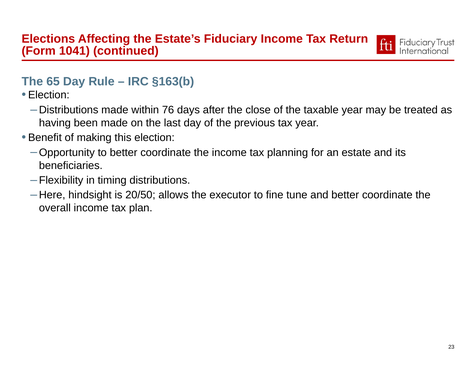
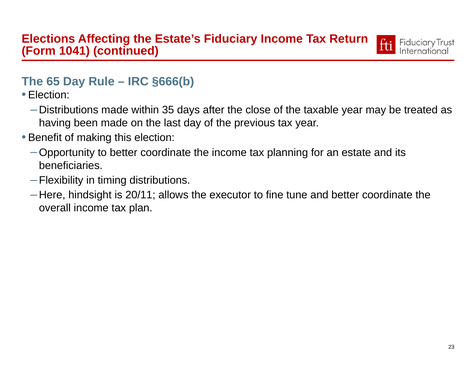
§163(b: §163(b -> §666(b (173, 81)
76: 76 -> 35 (168, 110)
20/50: 20/50 -> 20/11 (140, 195)
